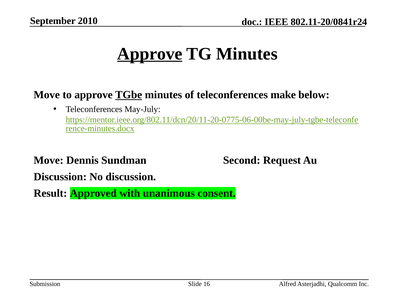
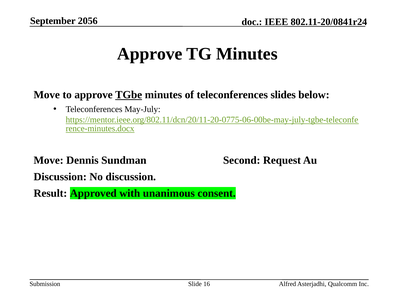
2010: 2010 -> 2056 (88, 21)
Approve underline: present -> none (150, 54)
make: make -> slides (283, 95)
